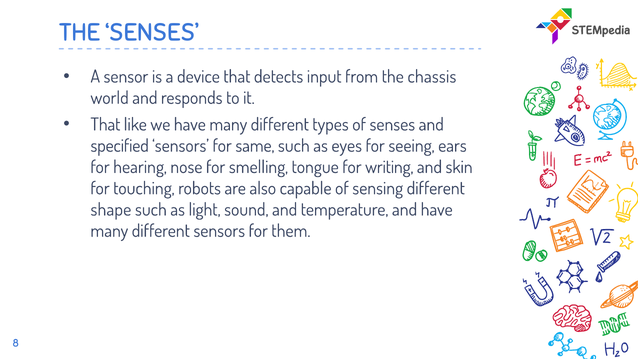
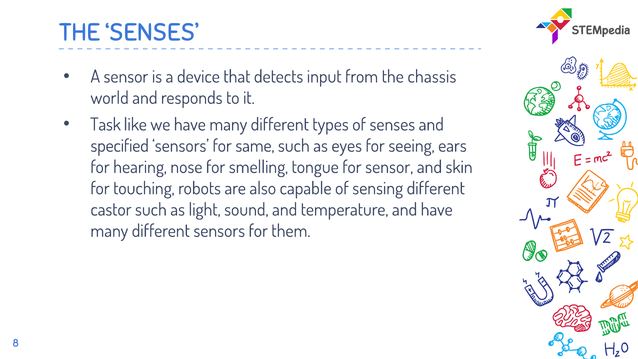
That: That -> Task (105, 125)
for writing: writing -> sensor (389, 167)
shape: shape -> castor (111, 210)
